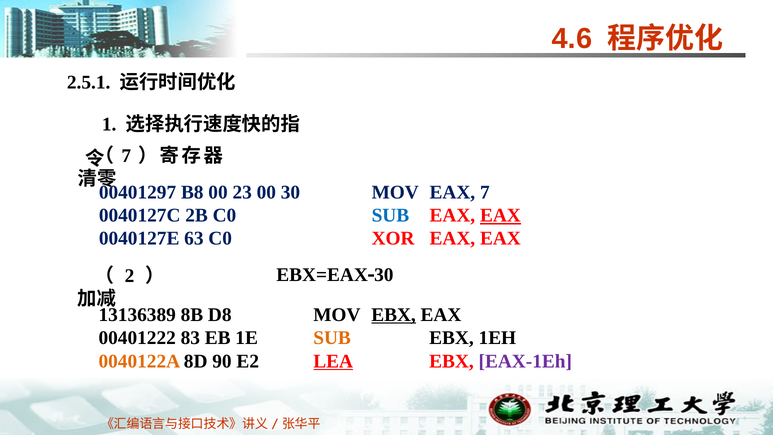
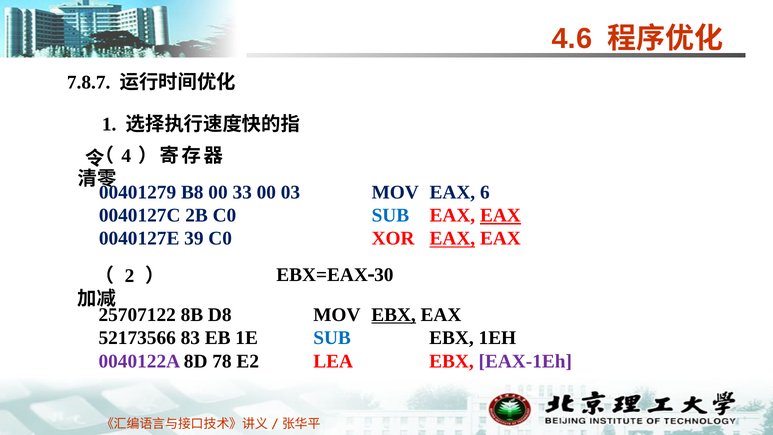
2.5.1: 2.5.1 -> 7.8.7 (89, 83)
7: 7 -> 4 (126, 156)
00401297: 00401297 -> 00401279 (138, 192)
23: 23 -> 33 (242, 192)
00 30: 30 -> 03 (290, 192)
EAX 7: 7 -> 6 (485, 192)
63: 63 -> 39 (194, 238)
EAX underline: none -> present (452, 238)
13136389: 13136389 -> 25707122 (137, 315)
00401222: 00401222 -> 52173566 (137, 338)
SUB colour: orange -> blue (332, 338)
0040122A colour: orange -> purple (139, 361)
90: 90 -> 78 (222, 361)
LEA underline: present -> none (333, 361)
